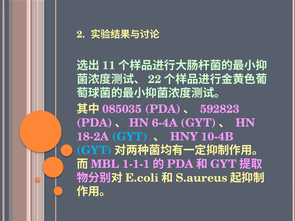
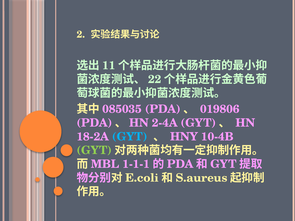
592823: 592823 -> 019806 (220, 109)
6-4A: 6-4A -> 2-4A (165, 123)
GYT colour: light blue -> light green (94, 151)
